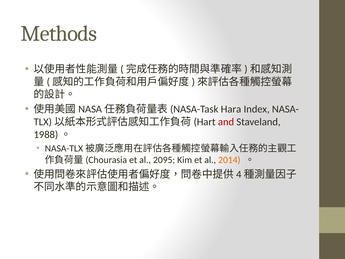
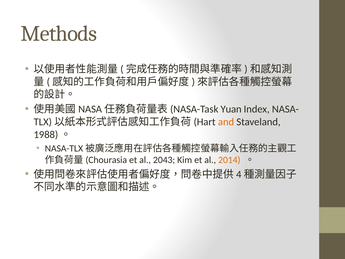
Hara: Hara -> Yuan (231, 109)
and colour: red -> orange (226, 122)
2095: 2095 -> 2043 (164, 160)
